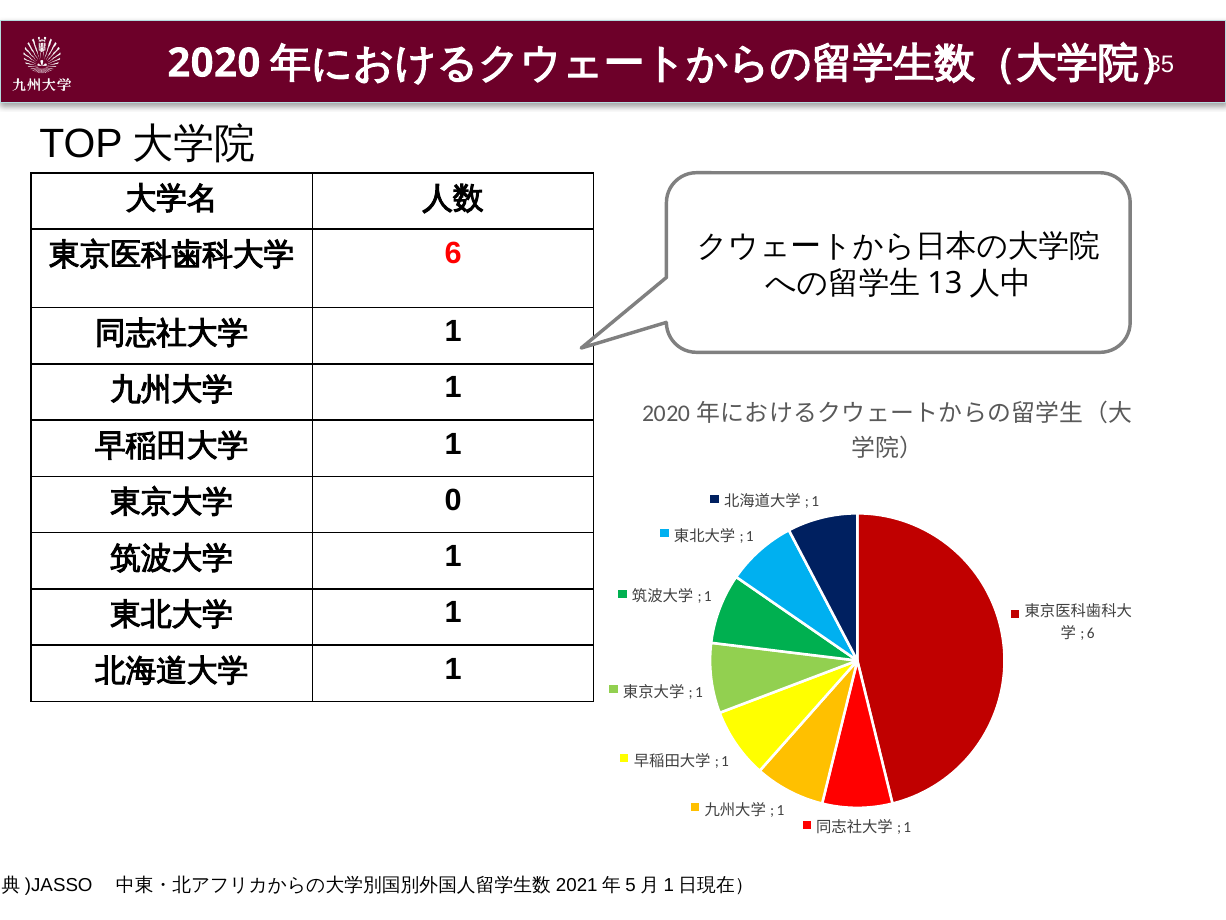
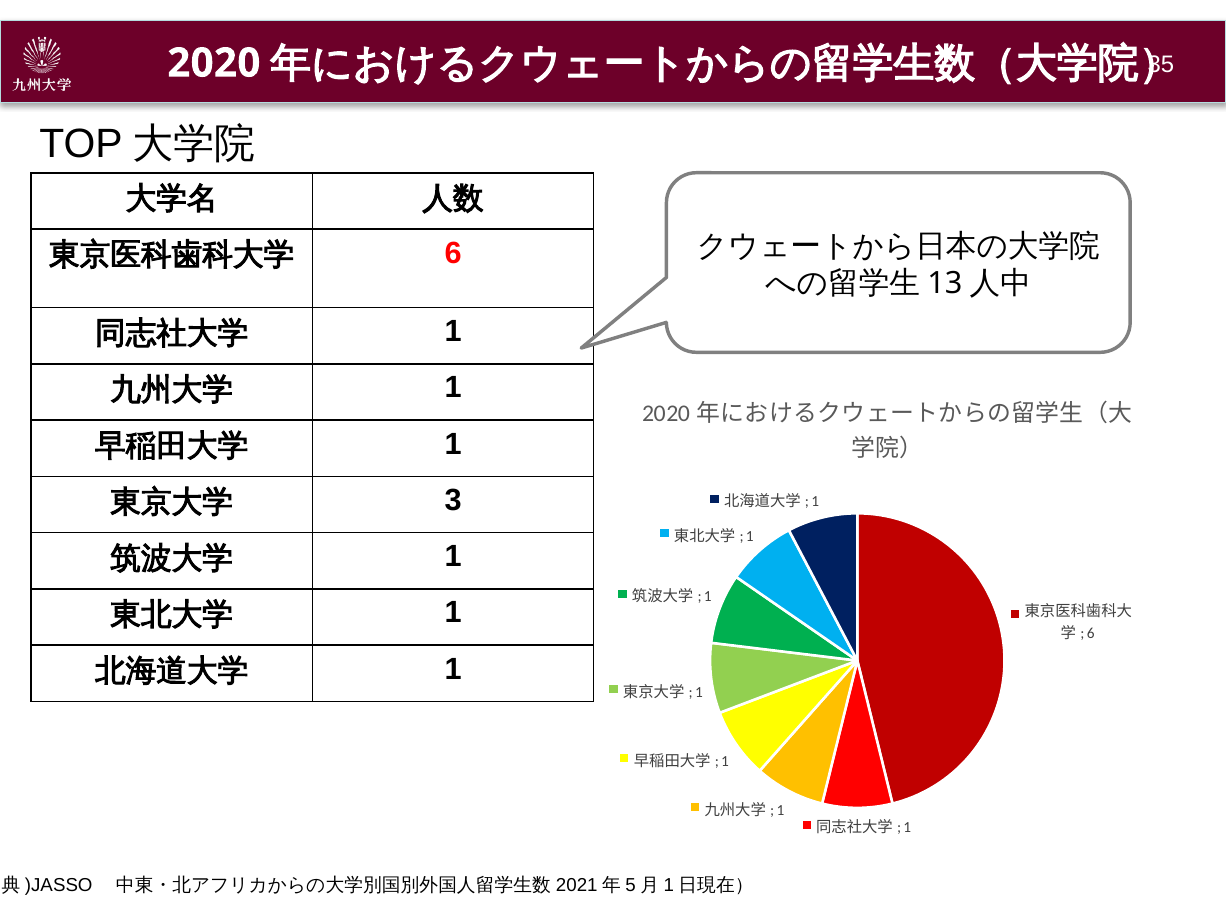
0: 0 -> 3 (453, 500)
